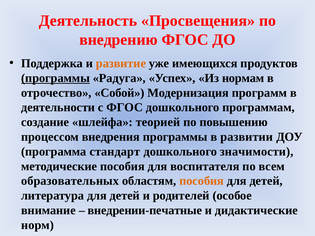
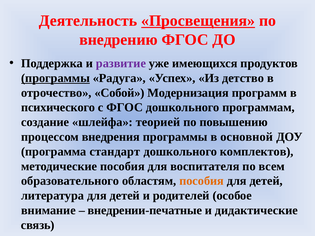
Просвещения underline: none -> present (198, 21)
развитие colour: orange -> purple (121, 63)
нормам: нормам -> детство (243, 78)
деятельности: деятельности -> психического (58, 108)
развитии: развитии -> основной (247, 137)
значимости: значимости -> комплектов (257, 152)
образовательных: образовательных -> образовательного (70, 181)
норм: норм -> связь (38, 225)
